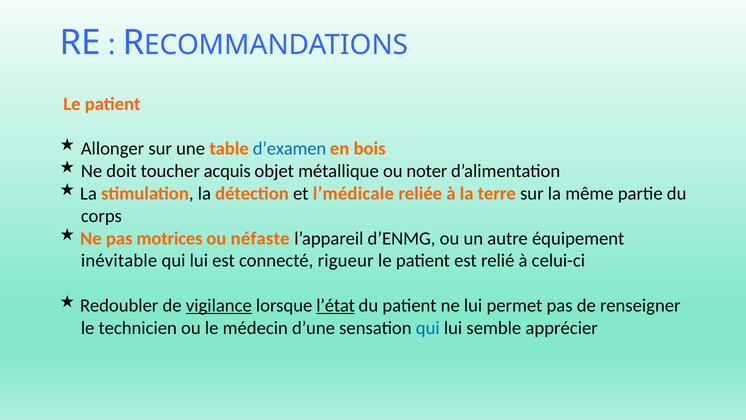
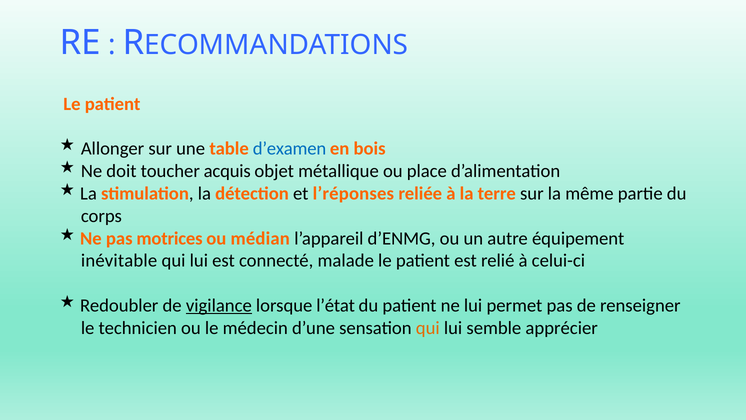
noter: noter -> place (427, 171)
l’médicale: l’médicale -> l’réponses (353, 193)
néfaste: néfaste -> médian (260, 238)
rigueur: rigueur -> malade (346, 261)
l’état underline: present -> none (336, 305)
qui colour: blue -> orange (428, 328)
